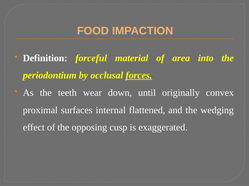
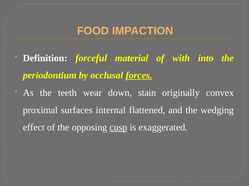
area: area -> with (181, 58)
until: until -> stain (147, 93)
cusp underline: none -> present (118, 128)
